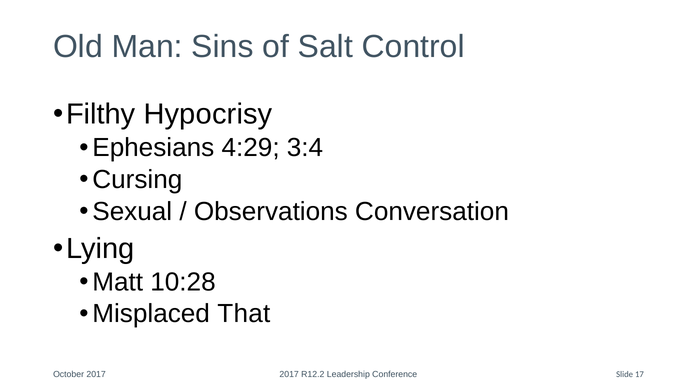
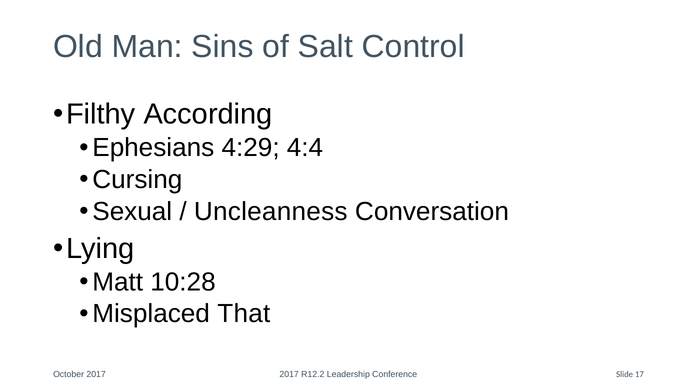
Hypocrisy: Hypocrisy -> According (208, 114)
3:4: 3:4 -> 4:4 (305, 148)
Observations: Observations -> Uncleanness (271, 212)
